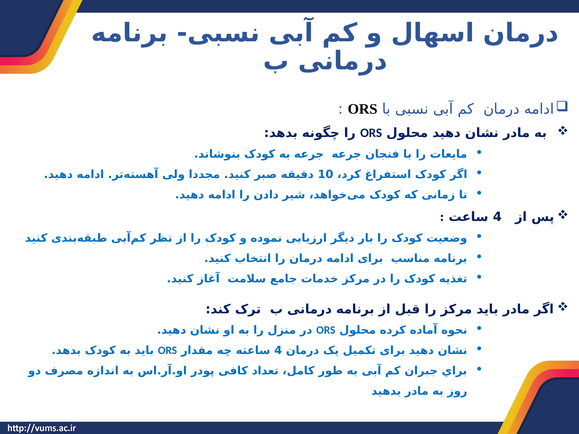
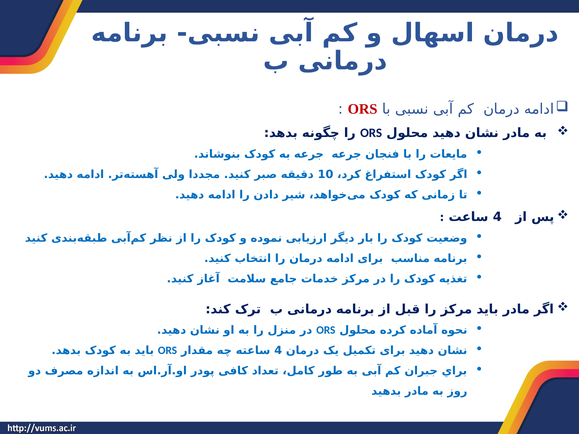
ORS colour: black -> red (363, 109)
